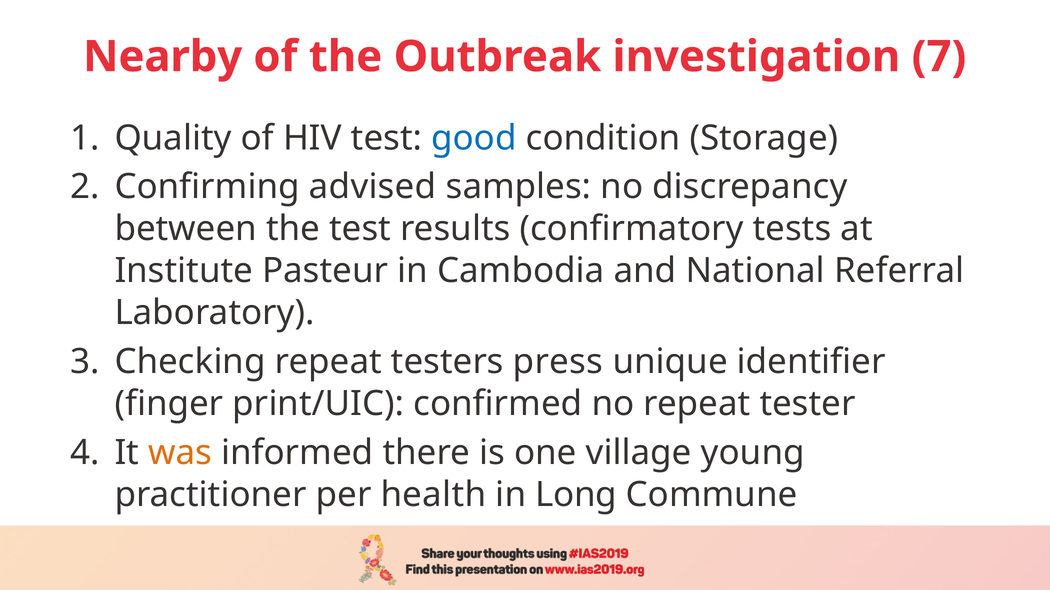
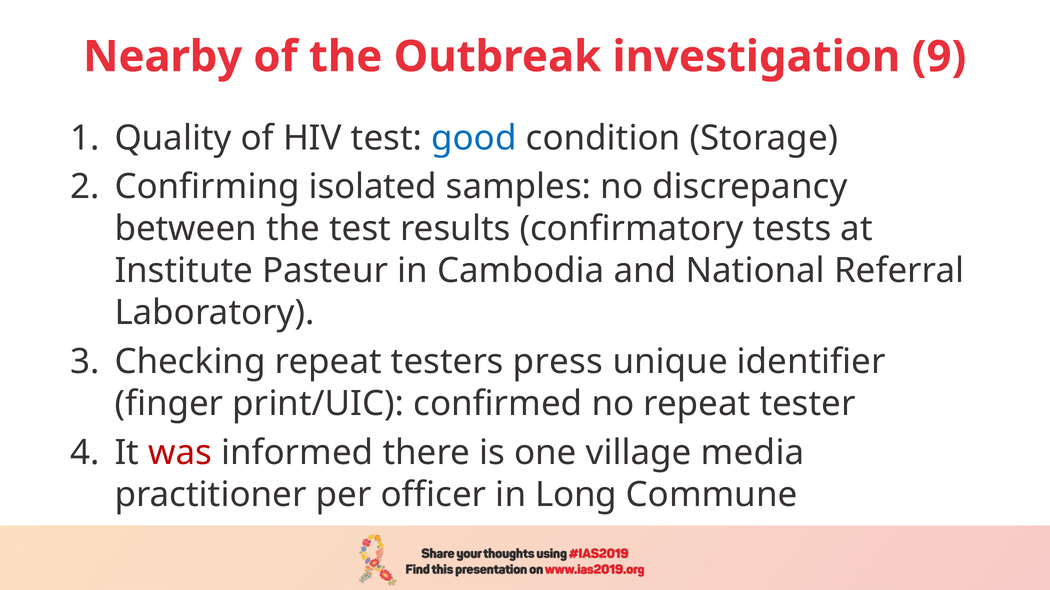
7: 7 -> 9 (939, 57)
advised: advised -> isolated (373, 187)
was colour: orange -> red (180, 453)
young: young -> media (753, 453)
health: health -> officer (433, 495)
